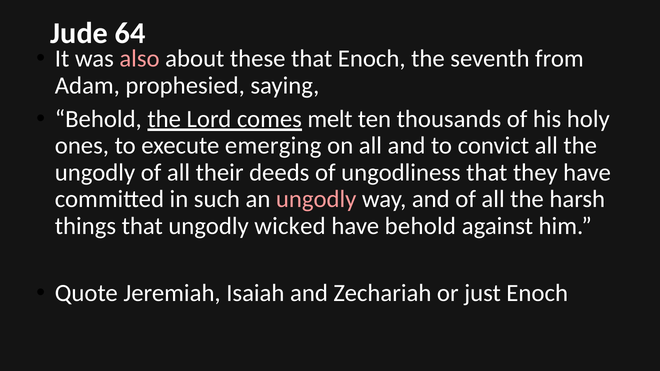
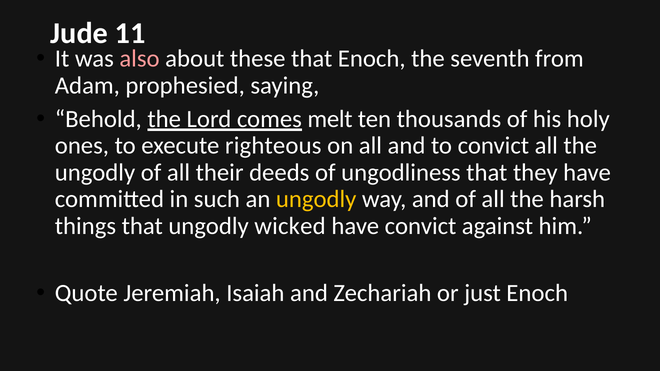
64: 64 -> 11 (130, 33)
emerging: emerging -> righteous (273, 146)
ungodly colour: pink -> yellow (316, 199)
have behold: behold -> convict (421, 226)
